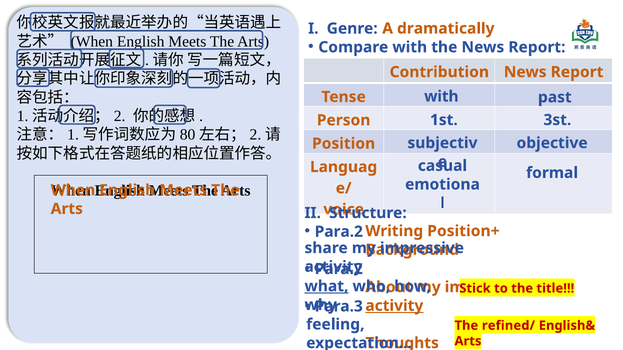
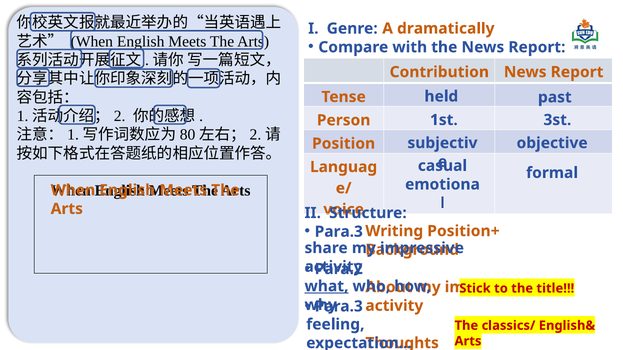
with: with -> held (441, 97)
Para.2: Para.2 -> Para.3 (339, 232)
activity underline: present -> none (394, 306)
refined/: refined/ -> classics/ (508, 326)
